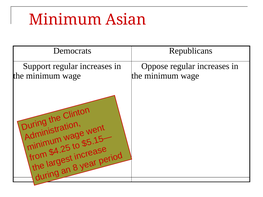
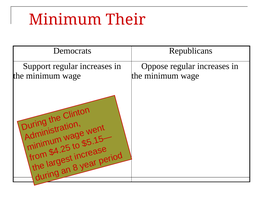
Asian: Asian -> Their (126, 20)
